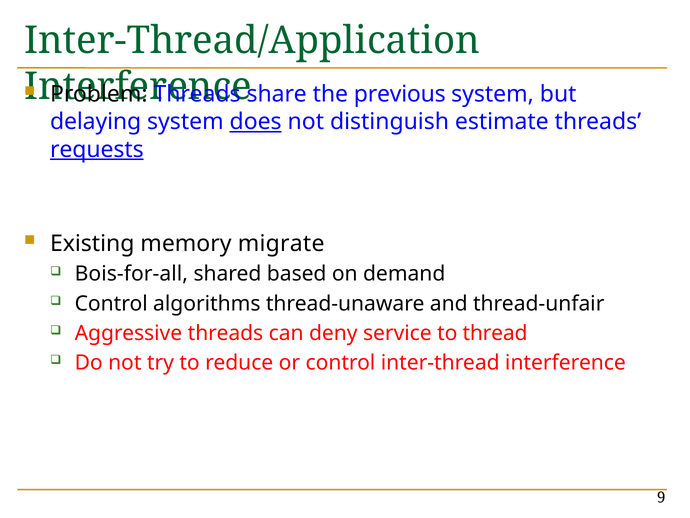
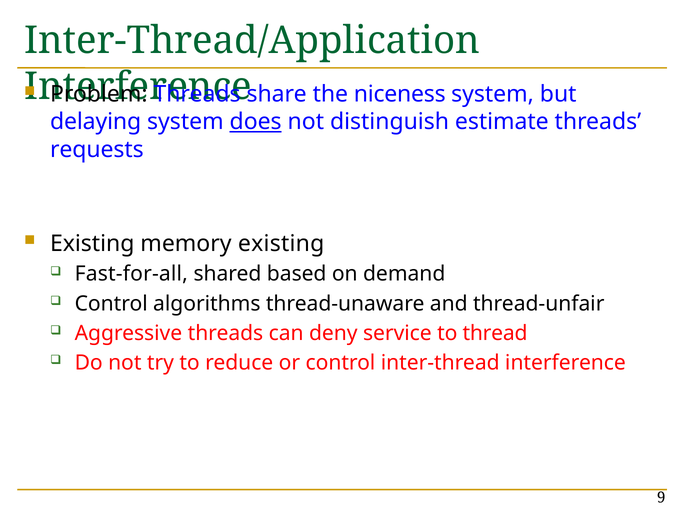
previous: previous -> niceness (400, 94)
requests underline: present -> none (97, 149)
memory migrate: migrate -> existing (281, 243)
Bois-for-all: Bois-for-all -> Fast-for-all (131, 274)
